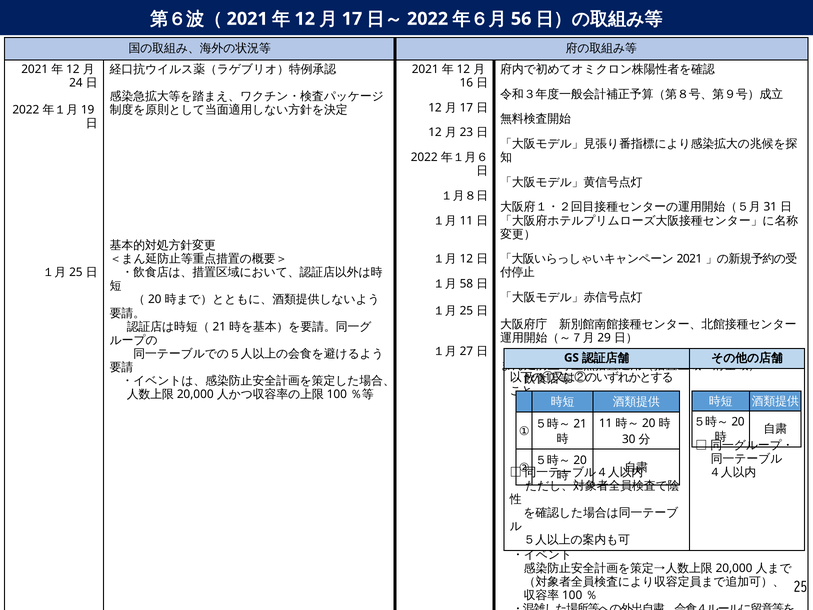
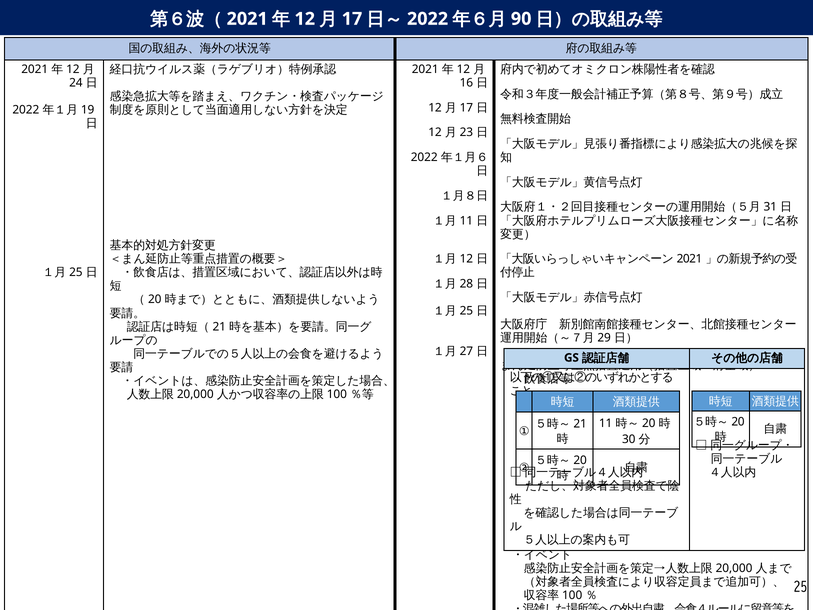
56: 56 -> 90 (521, 19)
58: 58 -> 28 (466, 284)
